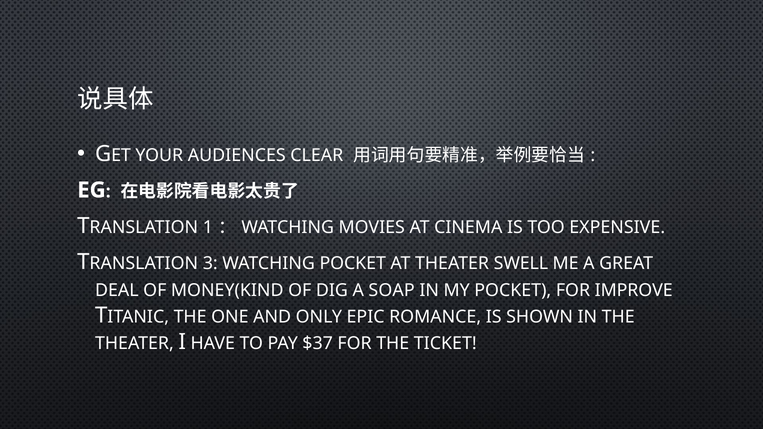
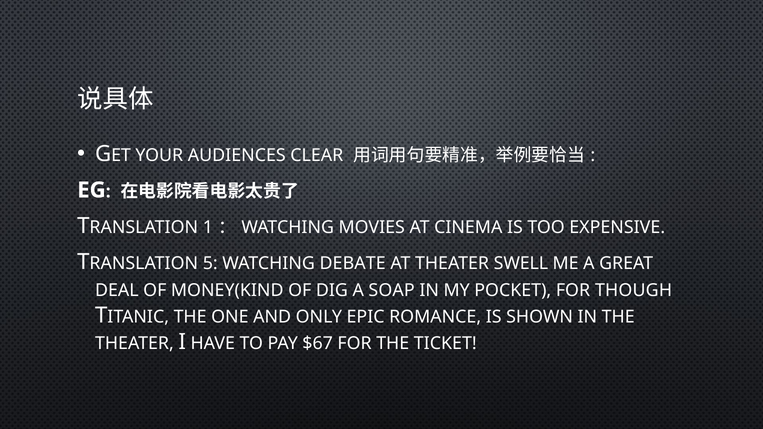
3: 3 -> 5 (210, 264)
WATCHING POCKET: POCKET -> DEBATE (353, 264)
IMPROVE: IMPROVE -> THOUGH (634, 290)
$37: $37 -> $67 (318, 344)
